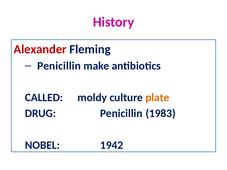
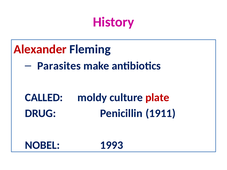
Penicillin: Penicillin -> Parasites (59, 66)
plate colour: orange -> red (157, 98)
1983: 1983 -> 1911 (161, 114)
1942: 1942 -> 1993 (112, 145)
